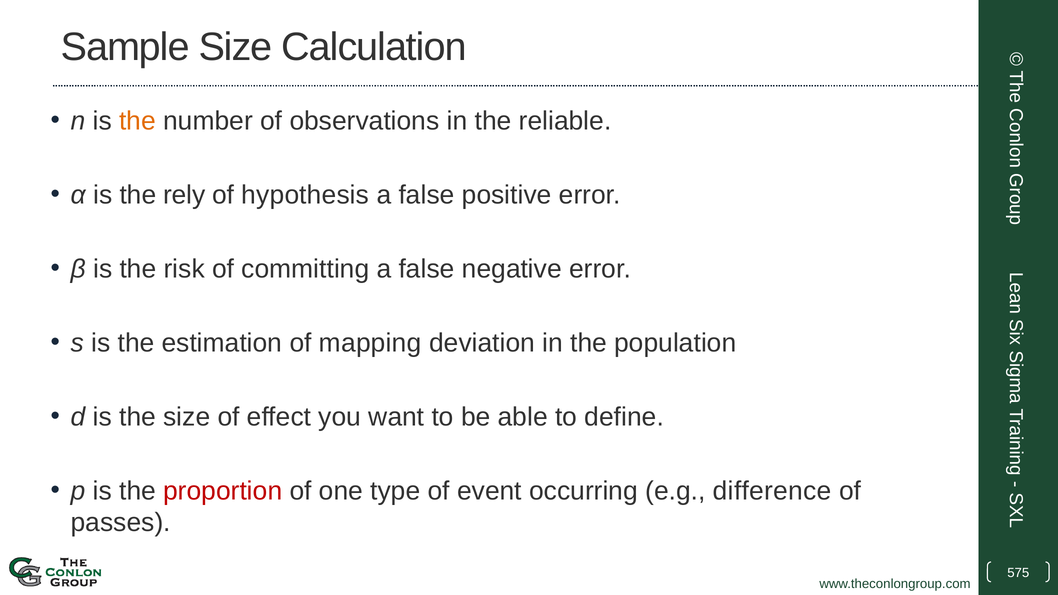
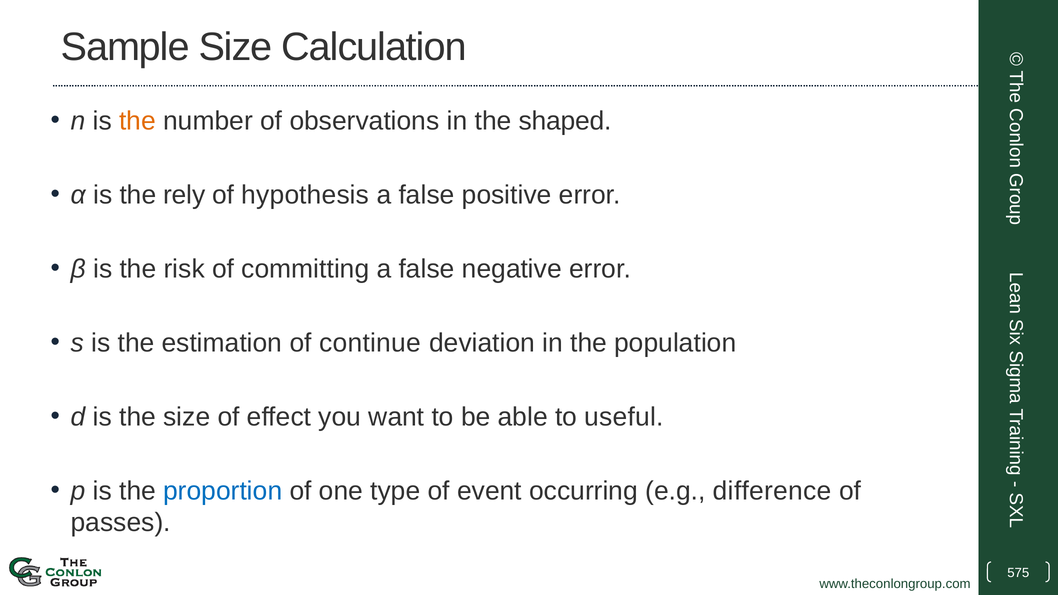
reliable: reliable -> shaped (565, 121)
mapping: mapping -> continue (370, 343)
define: define -> useful (624, 417)
proportion colour: red -> blue (223, 491)
